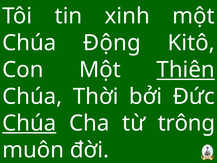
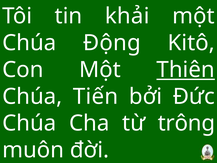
xinh: xinh -> khải (127, 16)
Thời: Thời -> Tiến (96, 96)
Chúa underline: present -> none (29, 123)
